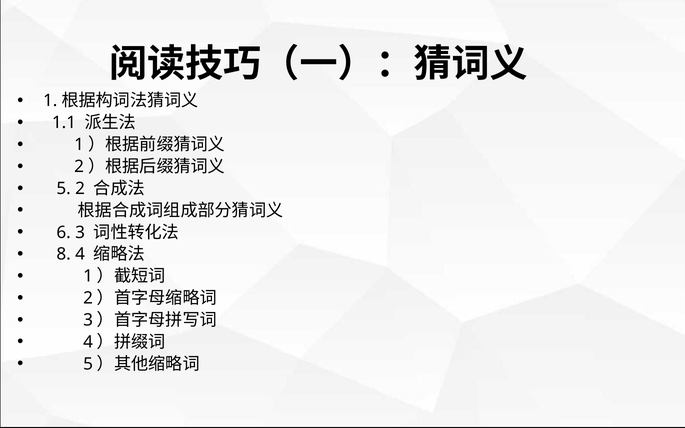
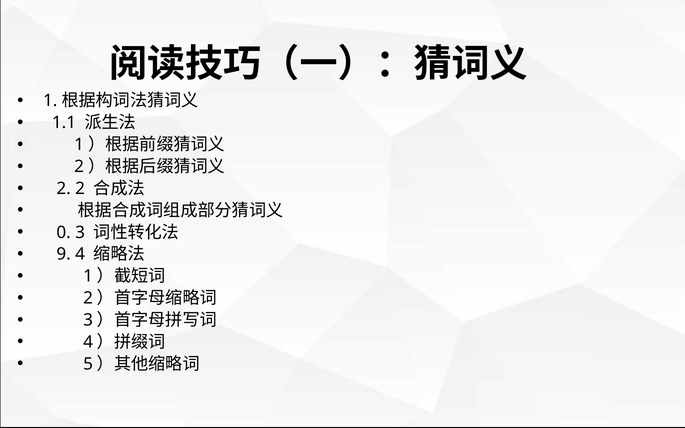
5: 5 -> 2 (64, 189)
6: 6 -> 0 (64, 232)
8: 8 -> 9 (64, 254)
